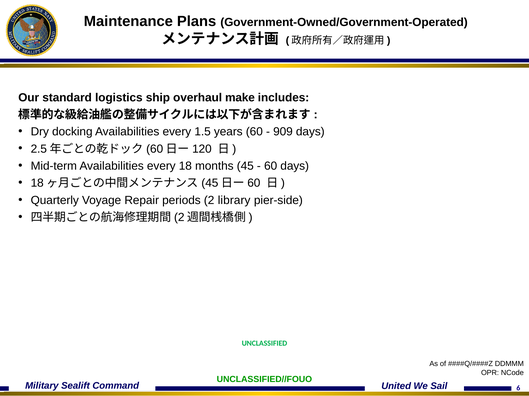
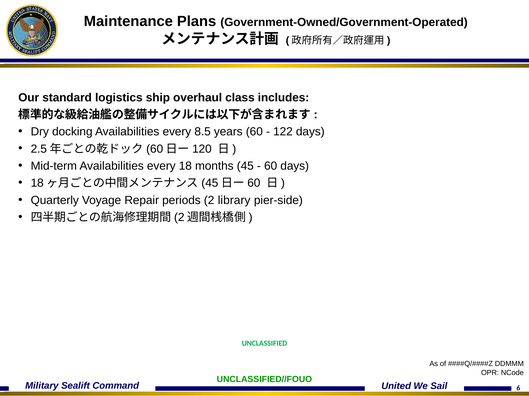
make: make -> class (240, 98)
1.5: 1.5 -> 8.5 (203, 132)
909: 909 -> 122 (283, 132)
